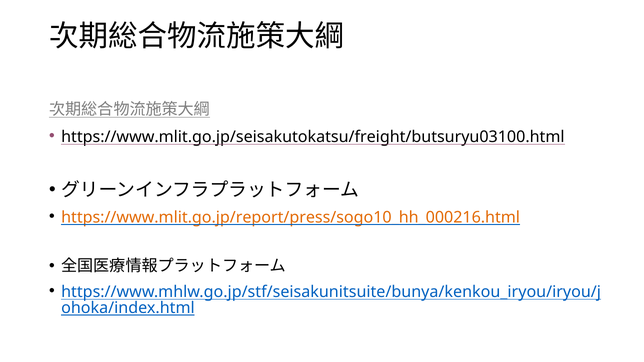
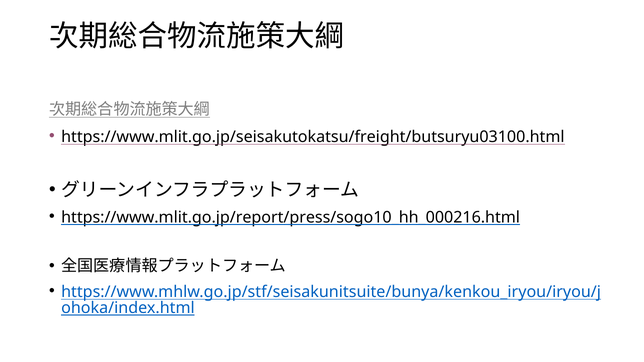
https://www.mlit.go.jp/report/press/sogo10_hh_000216.html colour: orange -> black (291, 217)
